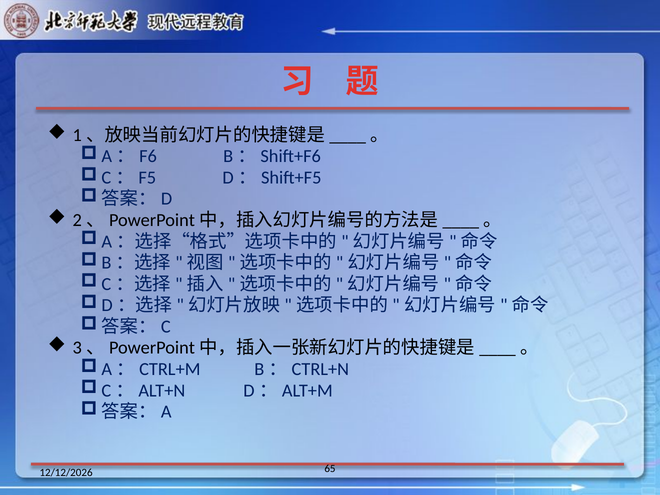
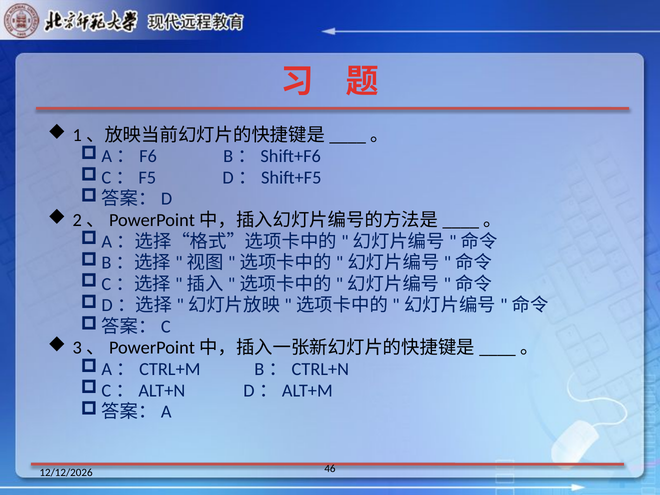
65: 65 -> 46 (330, 469)
